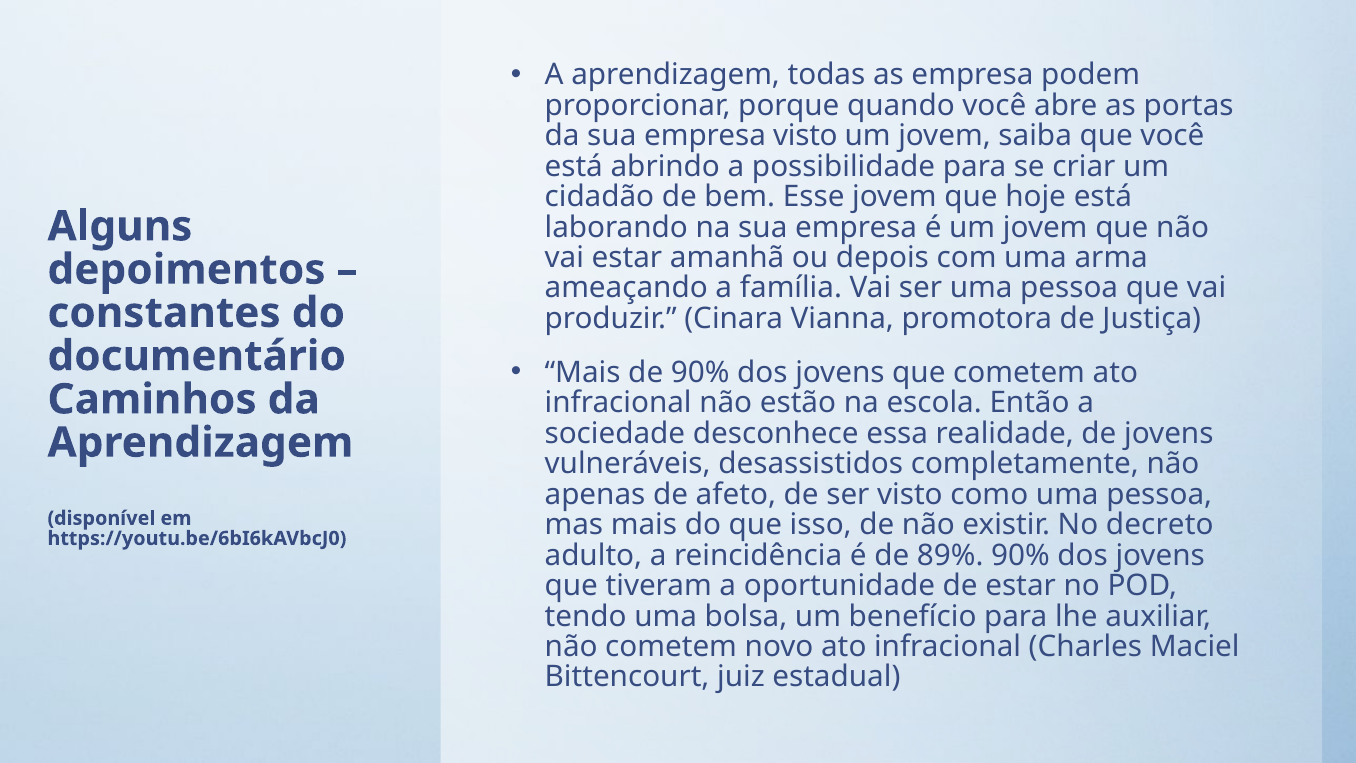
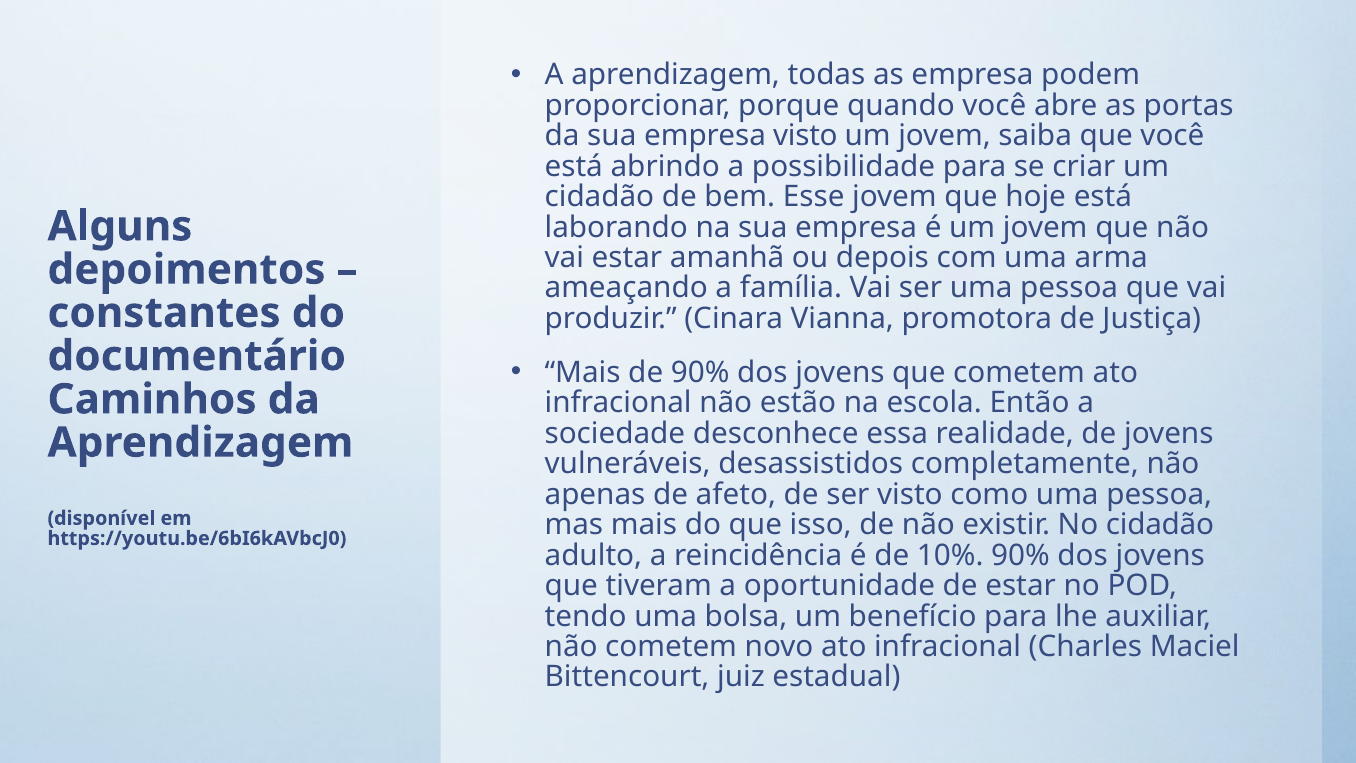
No decreto: decreto -> cidadão (1160, 525)
89%: 89% -> 10% (950, 555)
